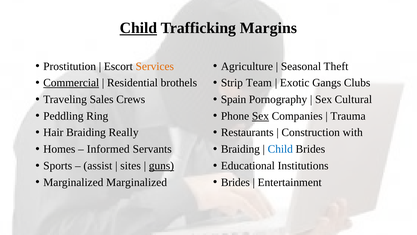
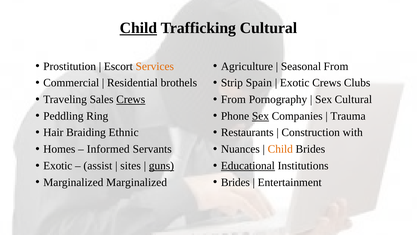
Trafficking Margins: Margins -> Cultural (268, 28)
Seasonal Theft: Theft -> From (336, 66)
Commercial underline: present -> none (71, 83)
Team: Team -> Spain (259, 83)
Exotic Gangs: Gangs -> Crews (327, 83)
Crews underline: none -> present (131, 99)
Spain: Spain -> From (233, 99)
Really: Really -> Ethnic (124, 132)
Braiding: Braiding -> Nuances (240, 149)
Child colour: blue -> orange (280, 149)
Sports: Sports -> Exotic (58, 165)
Educational underline: none -> present (248, 165)
